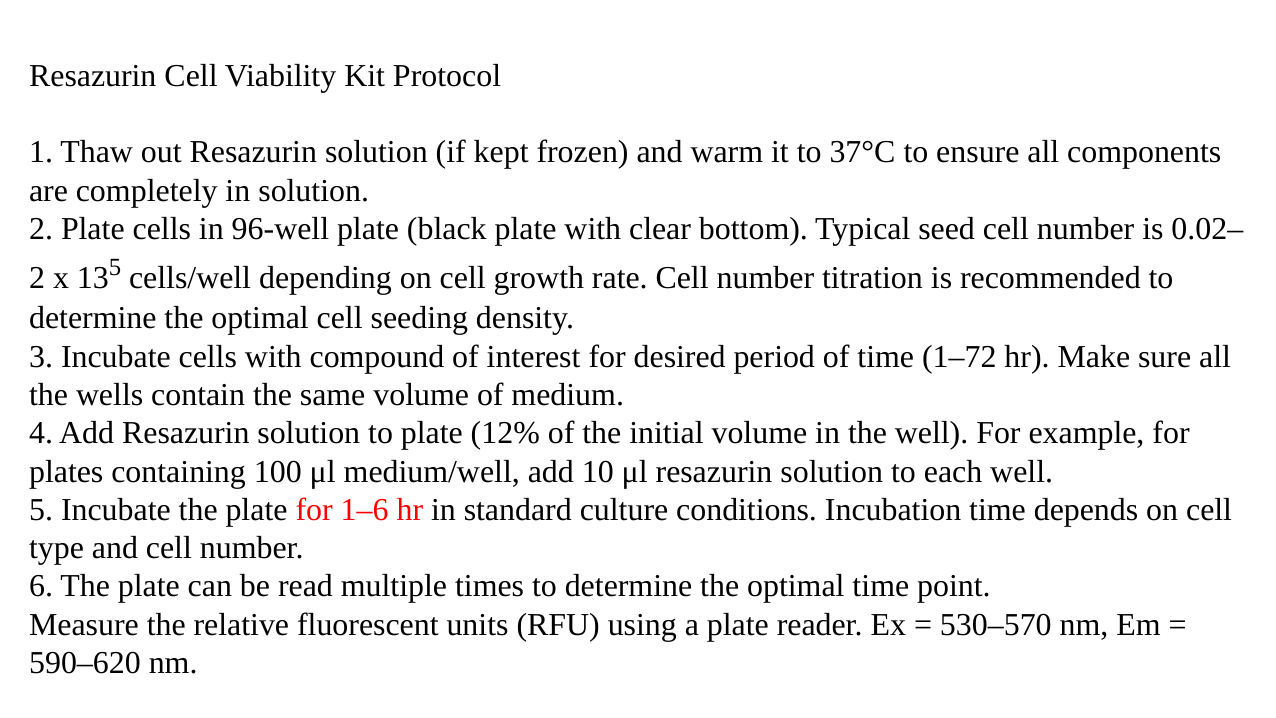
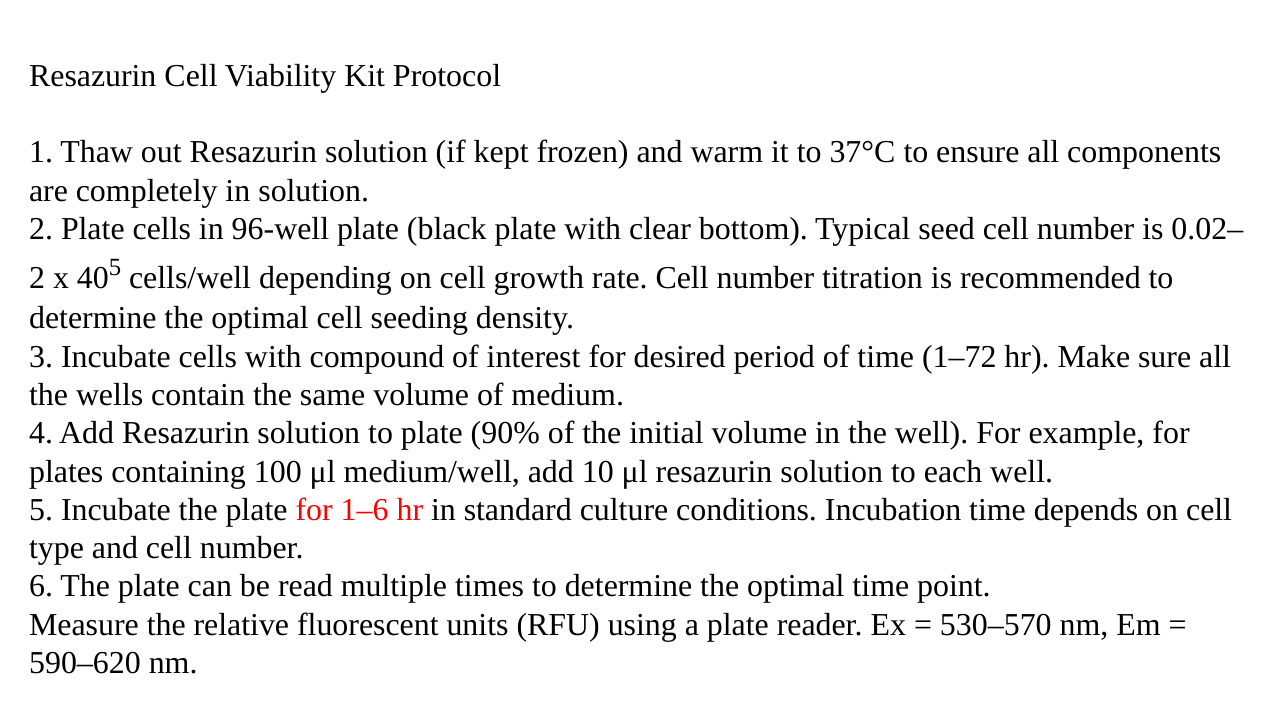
13: 13 -> 40 (93, 278)
12%: 12% -> 90% (505, 433)
